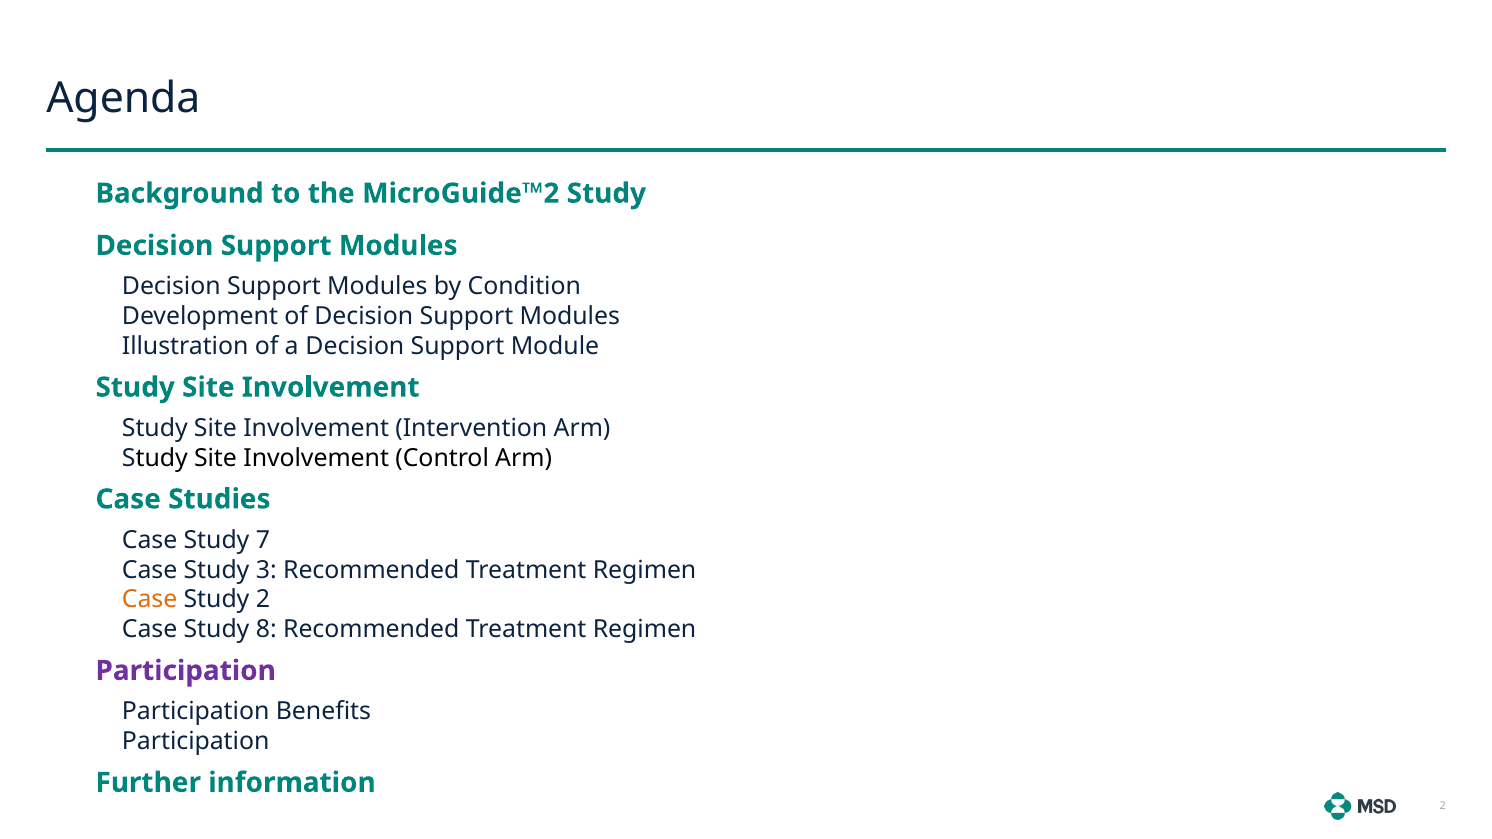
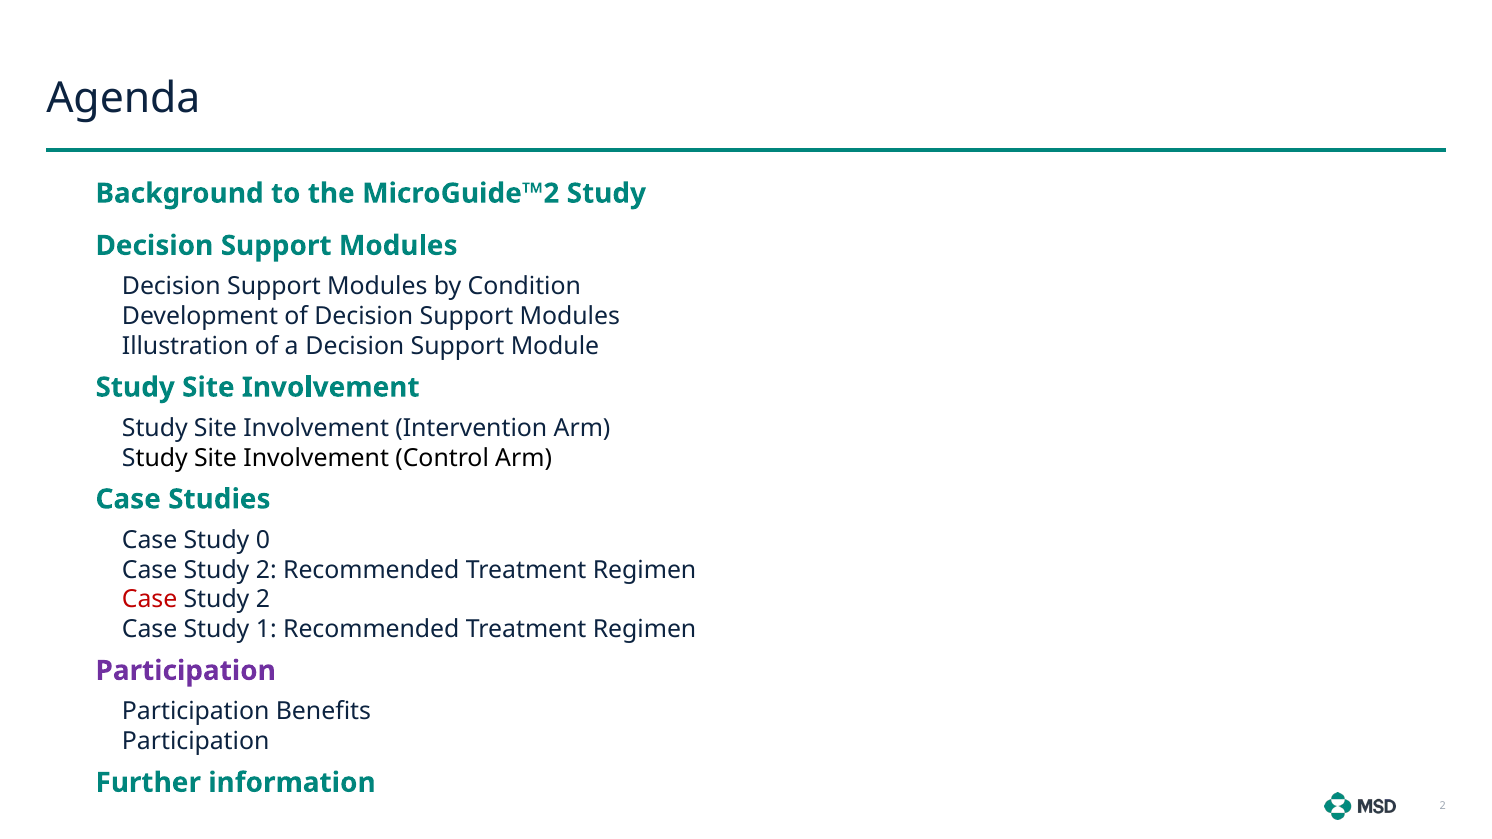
7: 7 -> 0 (263, 540)
3: 3 -> 2 (266, 570)
Case colour: orange -> red (150, 600)
8: 8 -> 1 (266, 630)
